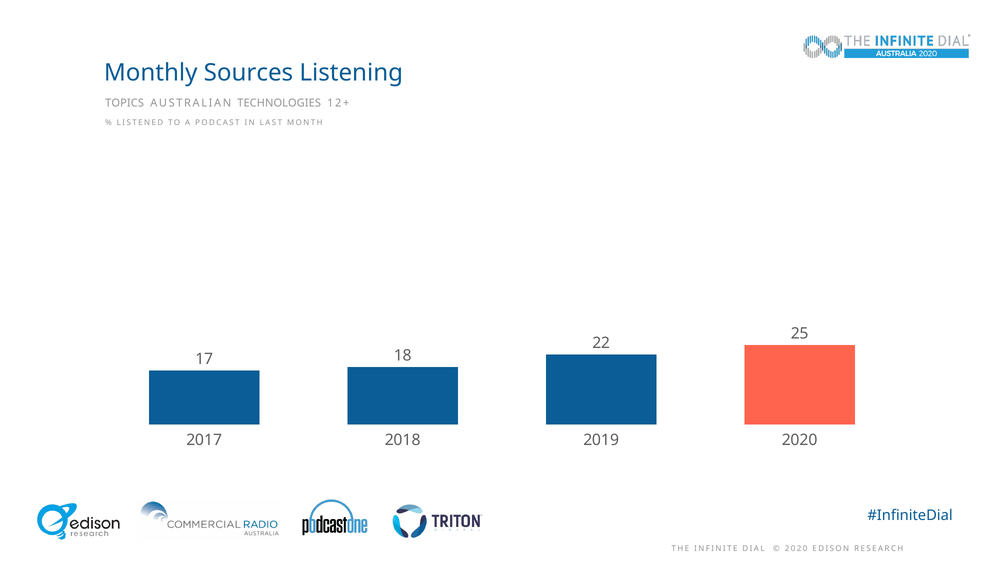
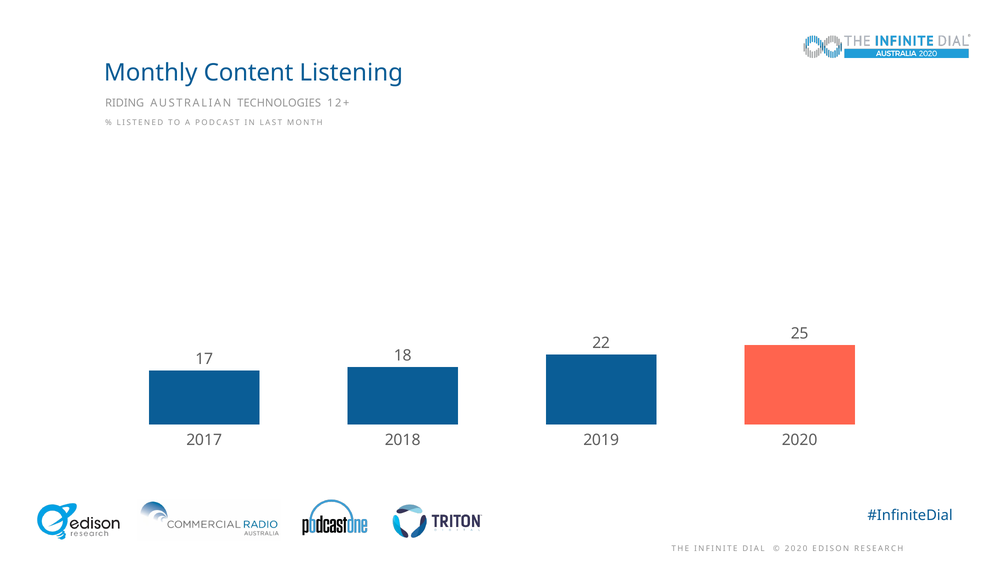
Sources: Sources -> Content (249, 73)
TOPICS: TOPICS -> RIDING (125, 103)
